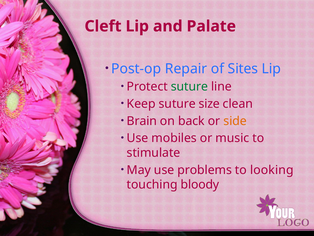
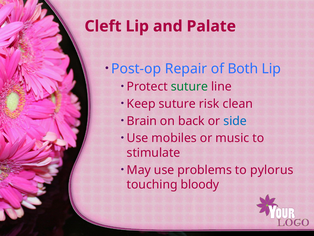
Sites: Sites -> Both (243, 68)
size: size -> risk (209, 104)
side colour: orange -> blue (235, 121)
looking: looking -> pylorus (272, 170)
